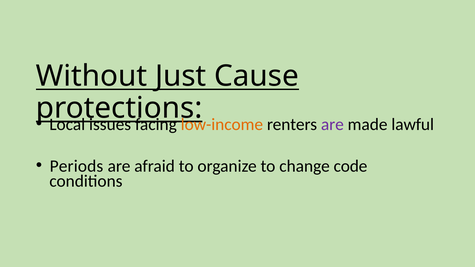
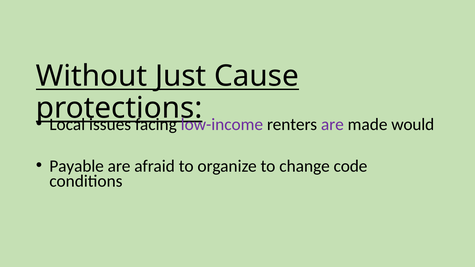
low-income colour: orange -> purple (222, 125)
lawful: lawful -> would (413, 125)
Periods: Periods -> Payable (77, 166)
